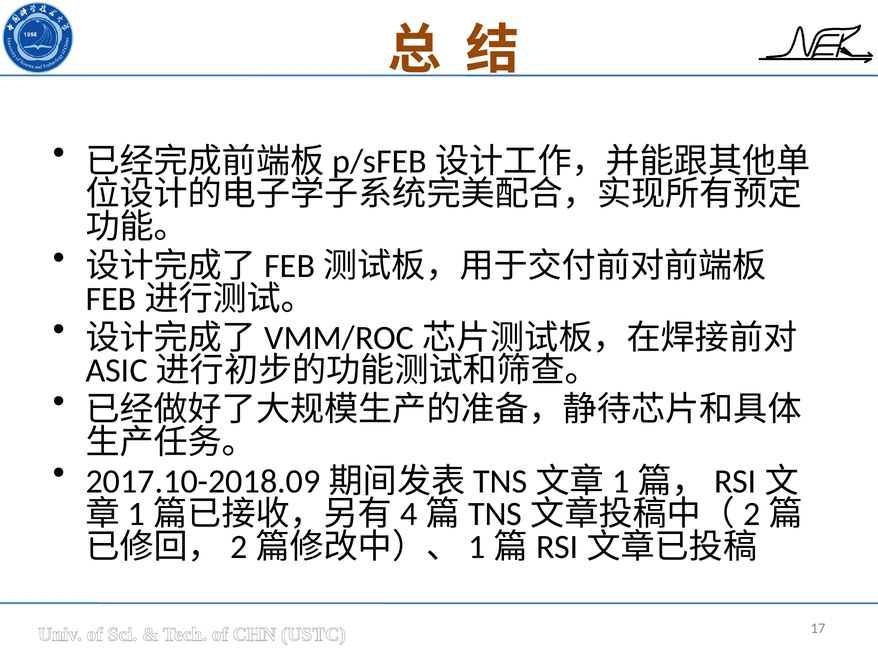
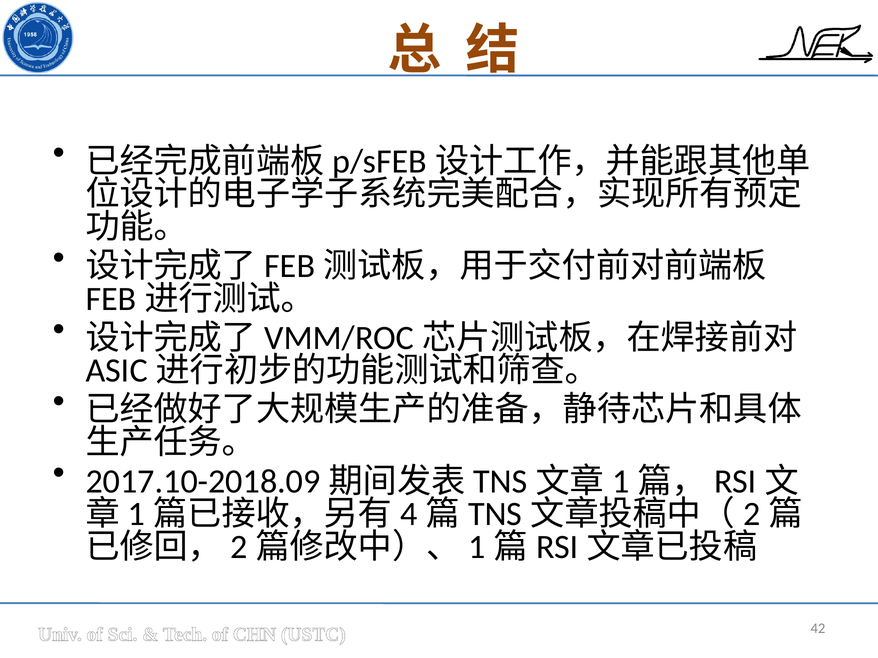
17: 17 -> 42 (818, 629)
